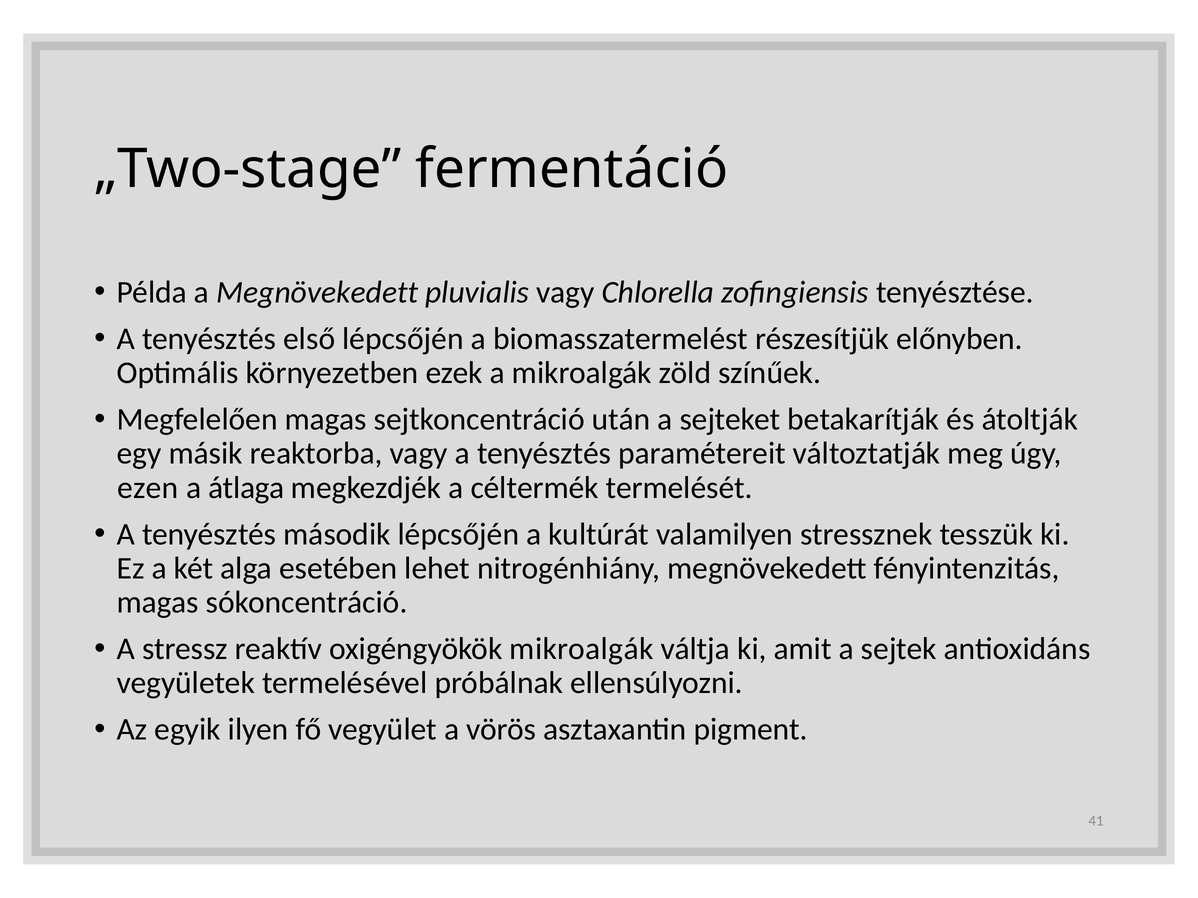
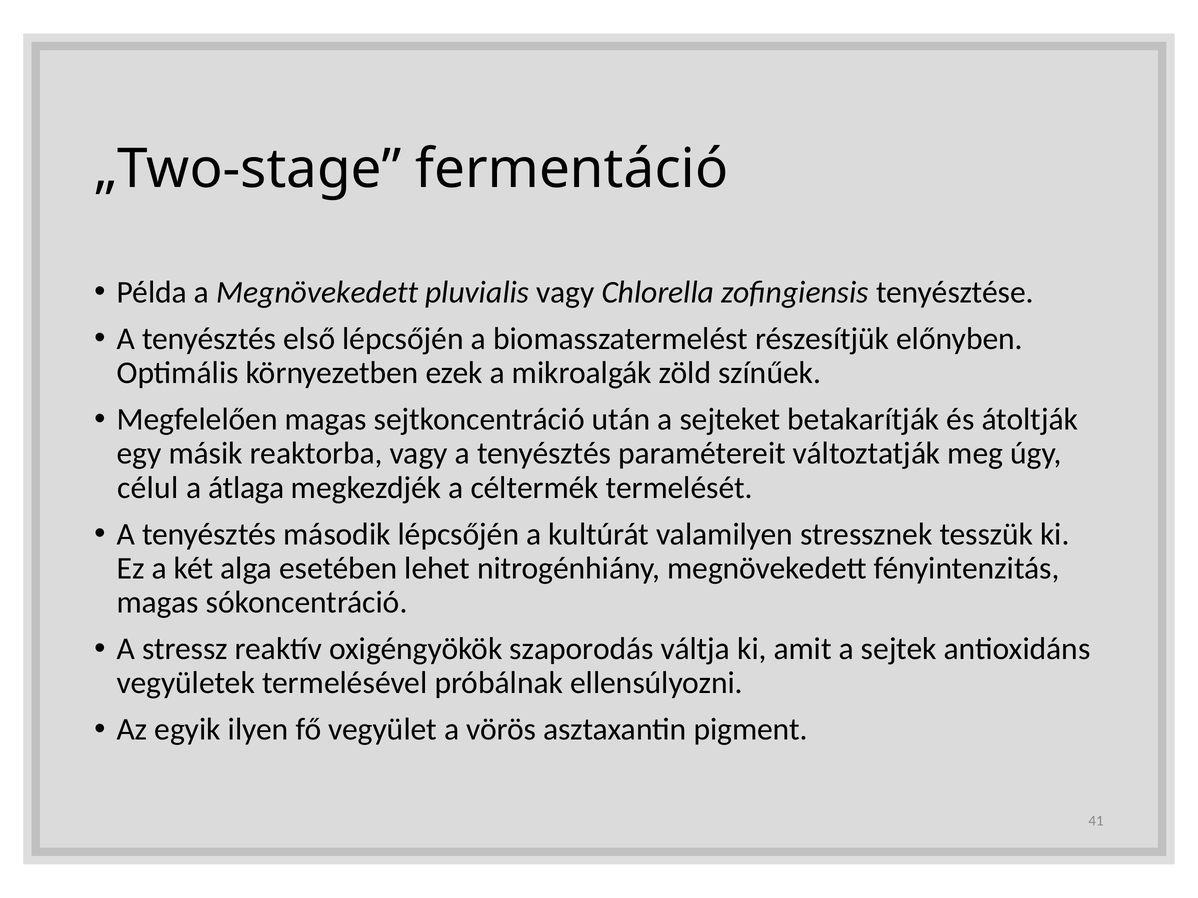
ezen: ezen -> célul (148, 488)
oxigéngyökök mikroalgák: mikroalgák -> szaporodás (582, 649)
